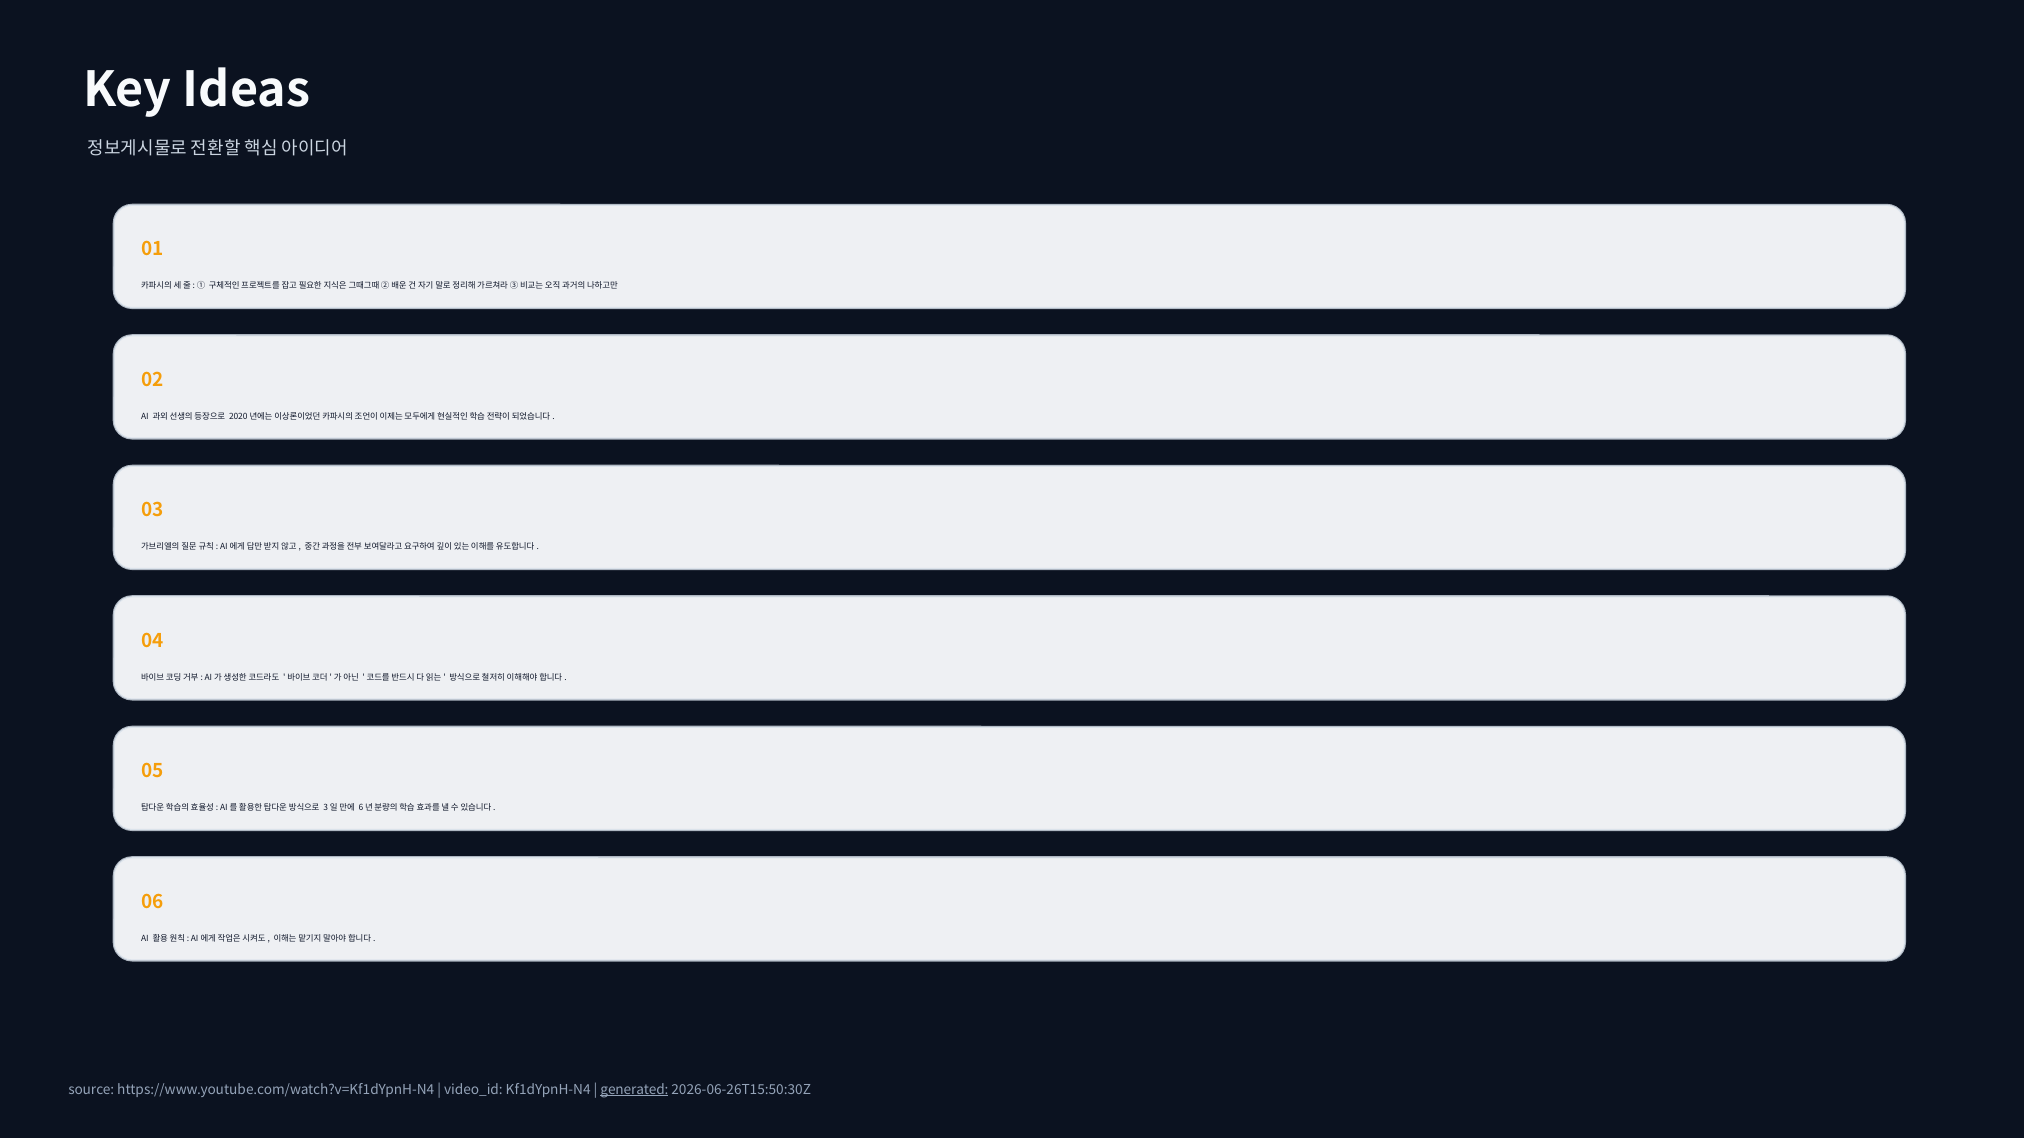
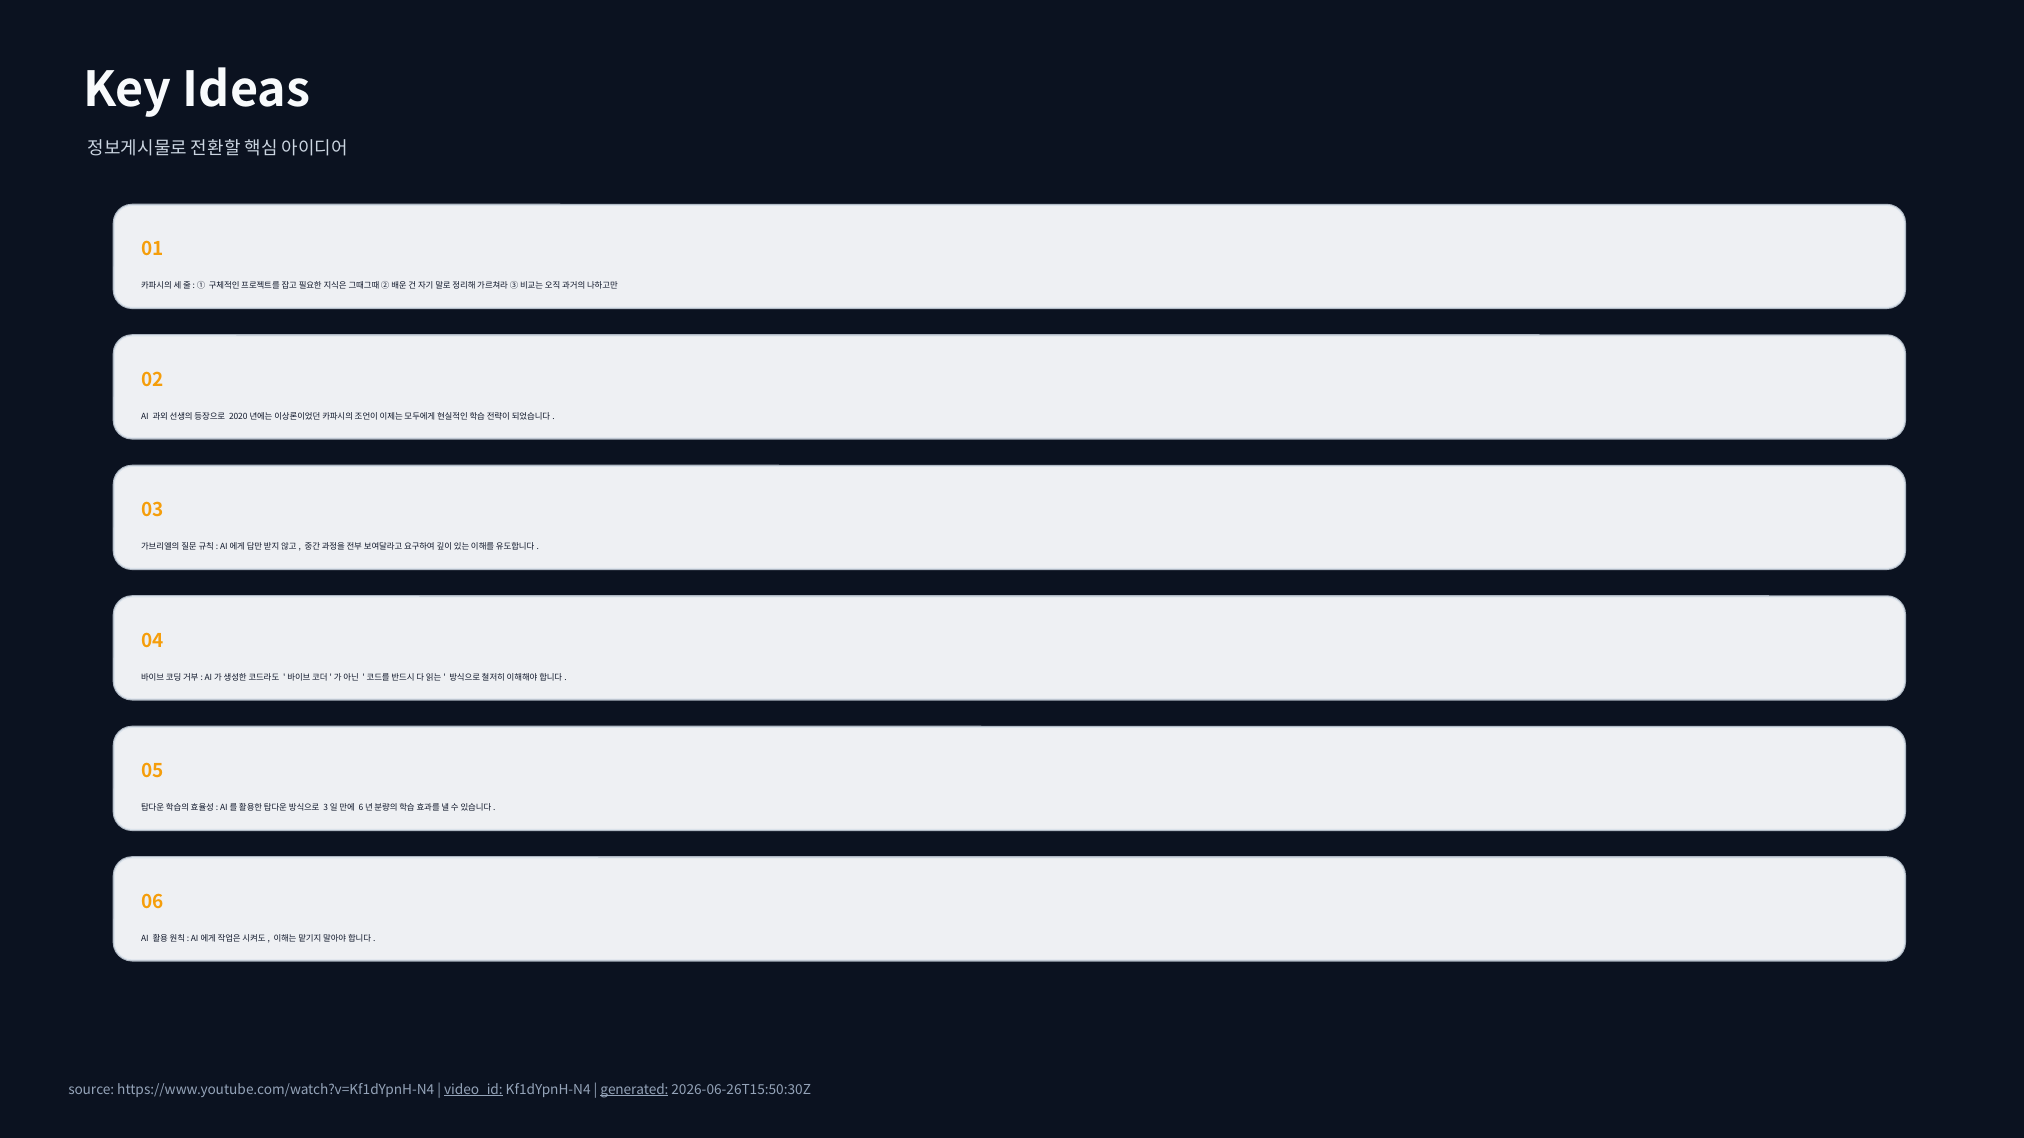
video_id underline: none -> present (473, 1090)
